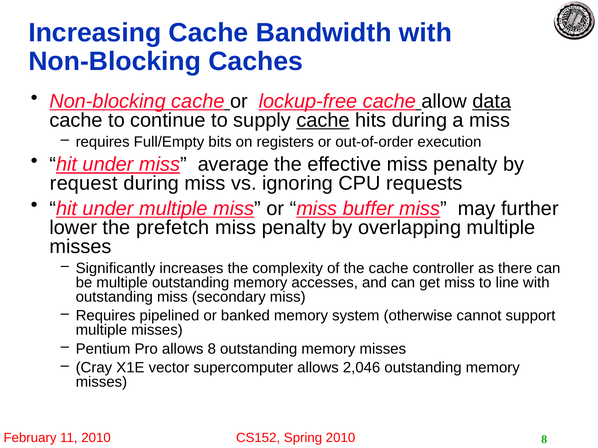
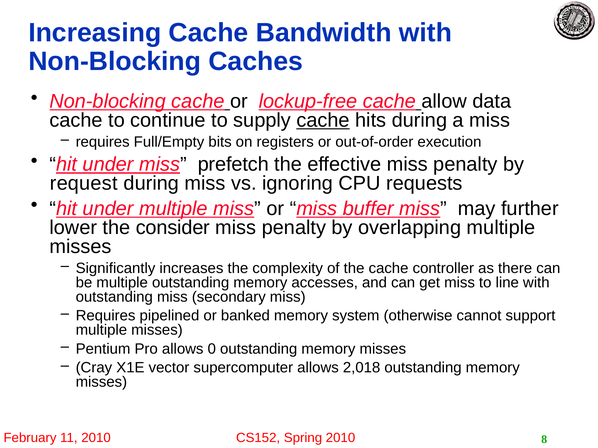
data underline: present -> none (492, 101)
average: average -> prefetch (233, 164)
prefetch: prefetch -> consider (173, 228)
allows 8: 8 -> 0 (212, 349)
2,046: 2,046 -> 2,018 (362, 368)
